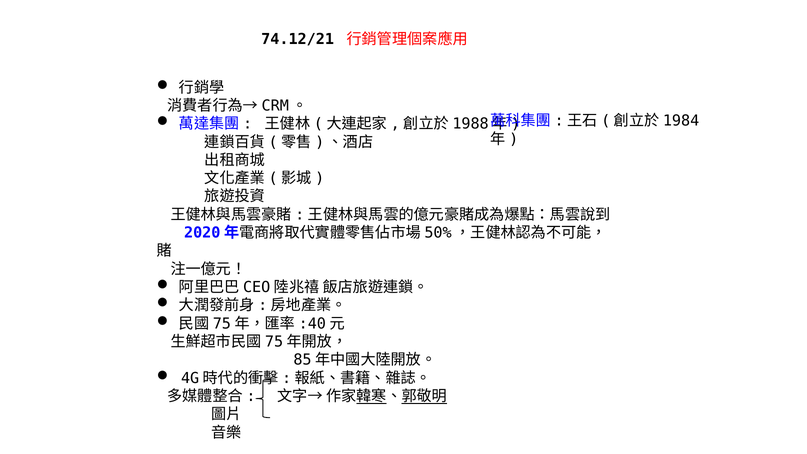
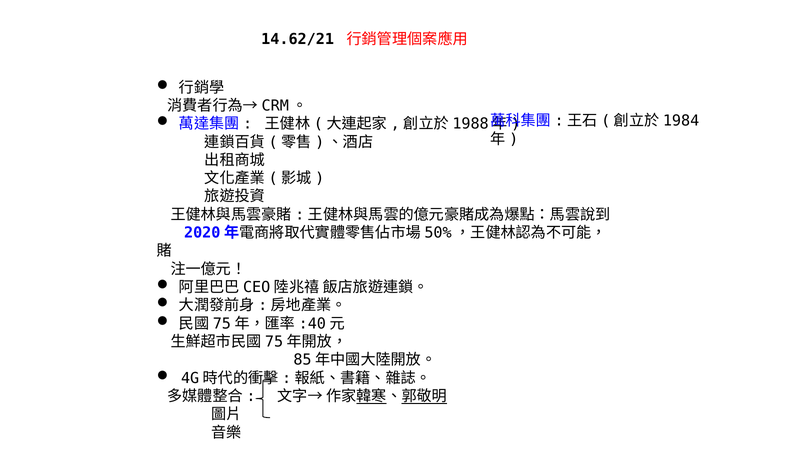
74.12/21: 74.12/21 -> 14.62/21 (298, 39)
